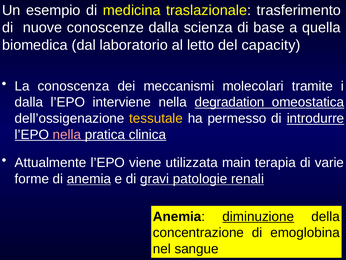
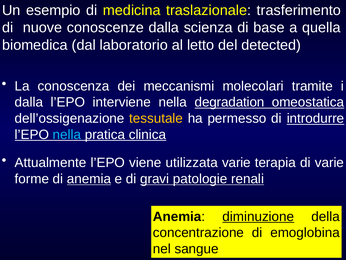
capacity: capacity -> detected (271, 45)
nella colour: pink -> light blue (67, 134)
utilizzata main: main -> varie (236, 162)
